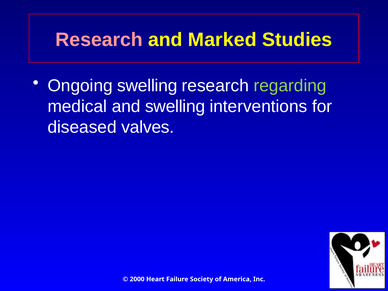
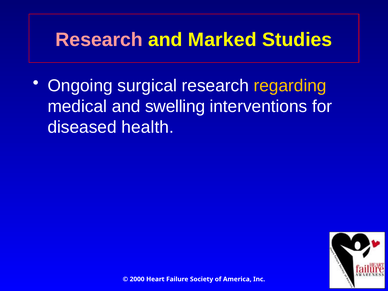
Ongoing swelling: swelling -> surgical (147, 86)
regarding colour: light green -> yellow (290, 86)
valves: valves -> health (148, 127)
